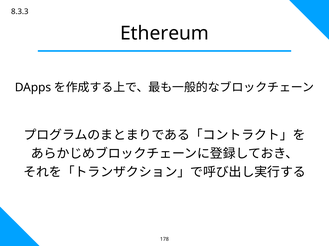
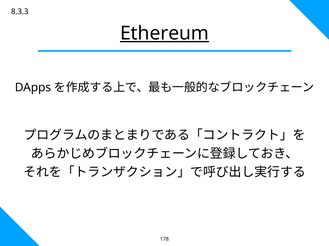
Ethereum underline: none -> present (165, 33)
